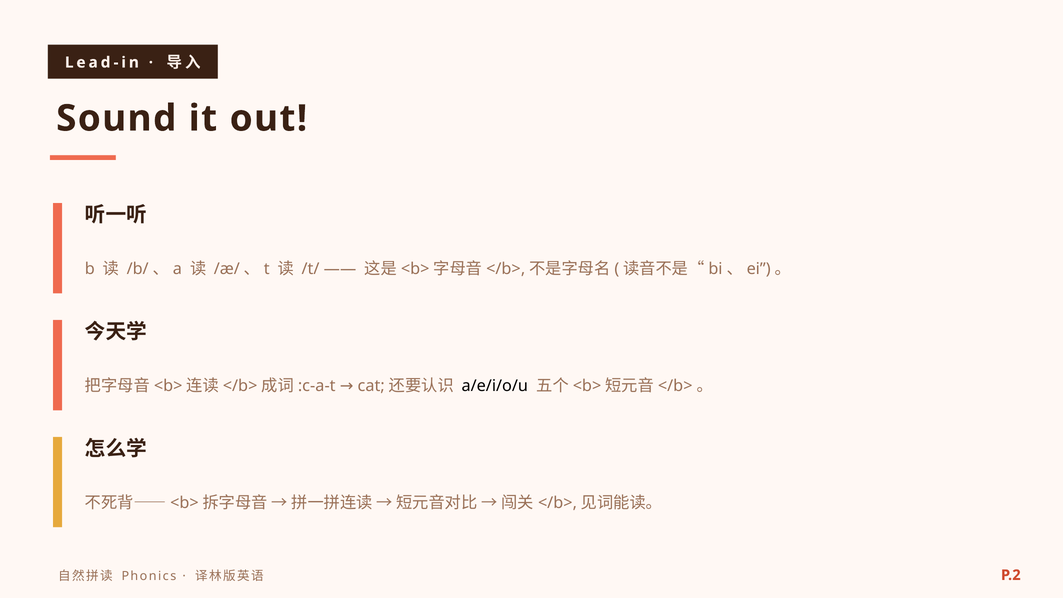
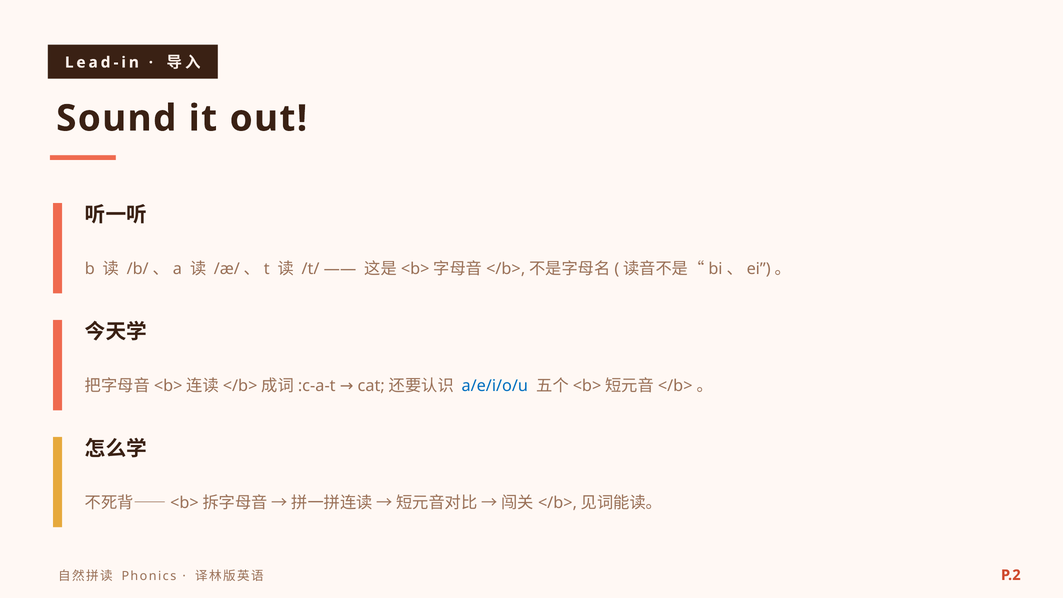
a/e/i/o/u colour: black -> blue (495, 386)
